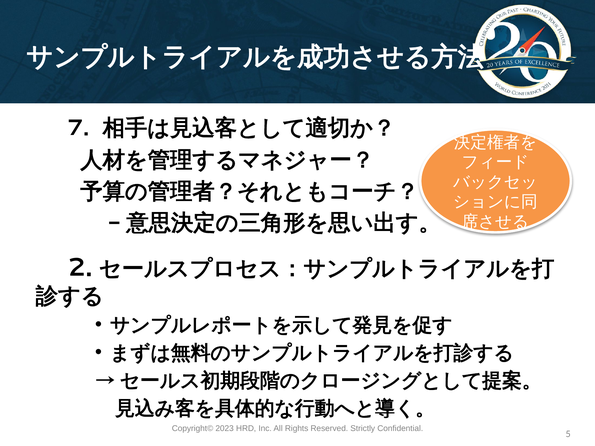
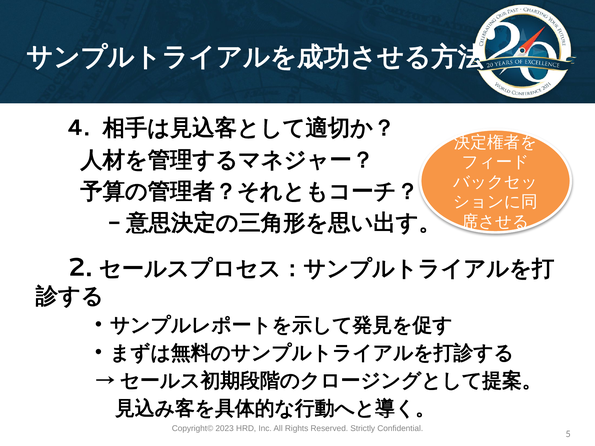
7: 7 -> 4 (79, 128)
